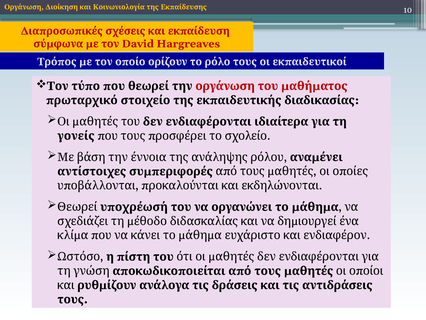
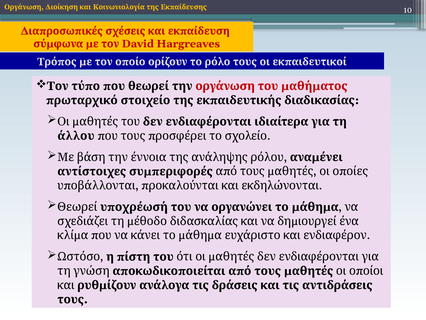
γονείς: γονείς -> άλλου (76, 136)
